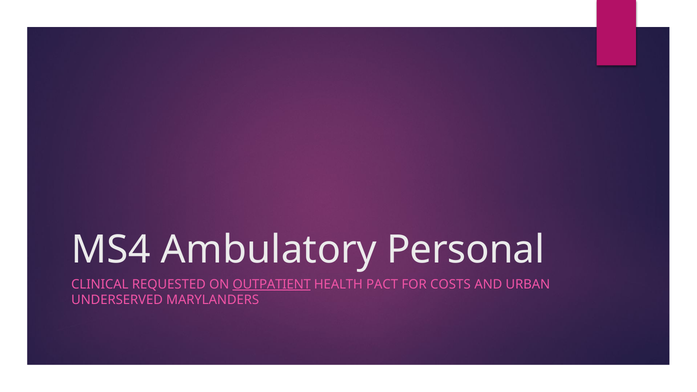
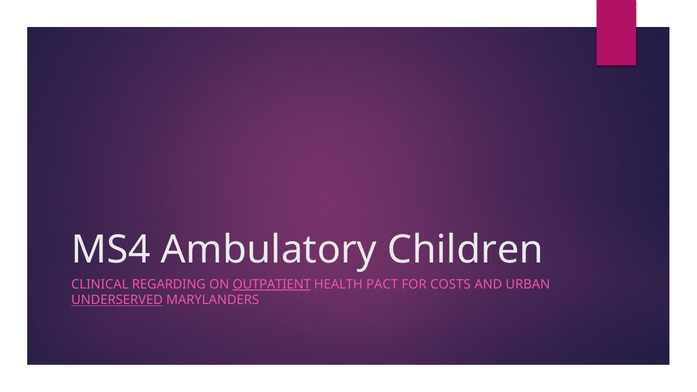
Personal: Personal -> Children (465, 250)
REQUESTED: REQUESTED -> REGARDING (169, 284)
UNDERSERVED underline: none -> present (117, 300)
